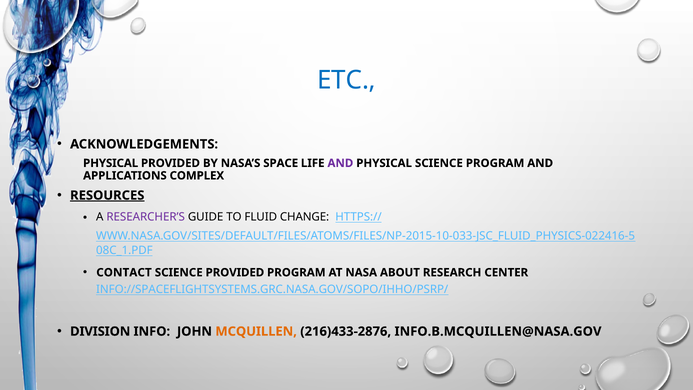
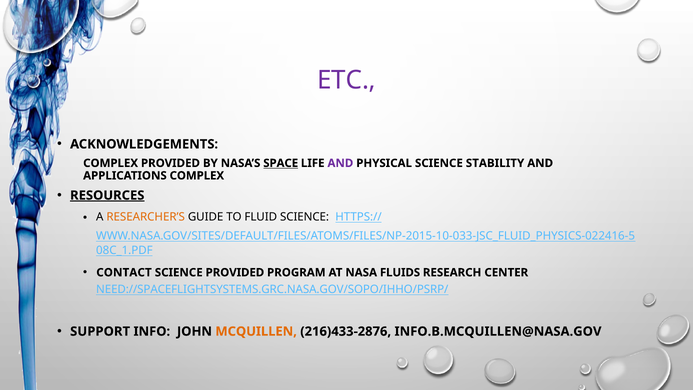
ETC colour: blue -> purple (347, 80)
PHYSICAL: PHYSICAL -> COMPLEX (111, 163)
SPACE underline: none -> present (281, 163)
SCIENCE PROGRAM: PROGRAM -> STABILITY (495, 163)
RESEARCHER’S colour: purple -> orange (146, 217)
FLUID CHANGE: CHANGE -> SCIENCE (305, 217)
ABOUT: ABOUT -> FLUIDS (400, 272)
INFO://SPACEFLIGHTSYSTEMS.GRC.NASA.GOV/SOPO/IHHO/PSRP/: INFO://SPACEFLIGHTSYSTEMS.GRC.NASA.GOV/SOPO/IHHO/PSRP/ -> NEED://SPACEFLIGHTSYSTEMS.GRC.NASA.GOV/SOPO/IHHO/PSRP/ (272, 289)
DIVISION: DIVISION -> SUPPORT (100, 331)
